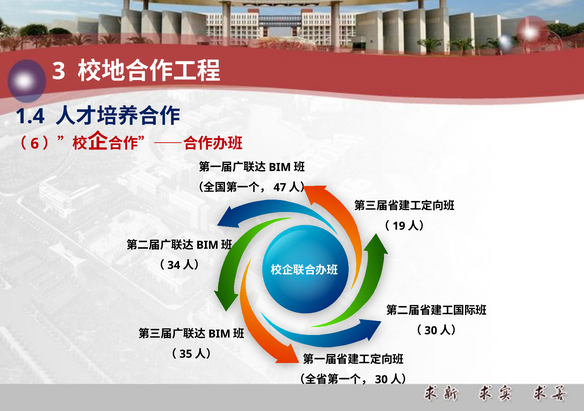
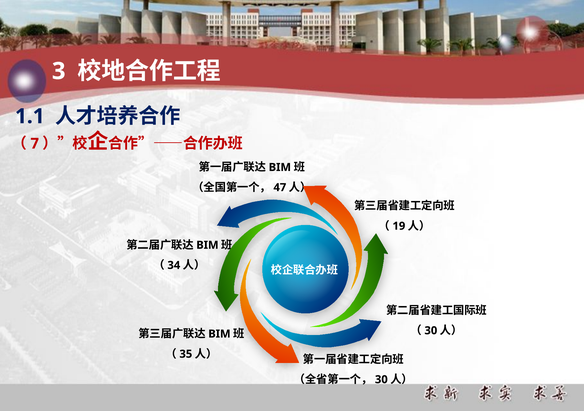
1.4: 1.4 -> 1.1 (30, 116)
6: 6 -> 7 (35, 143)
